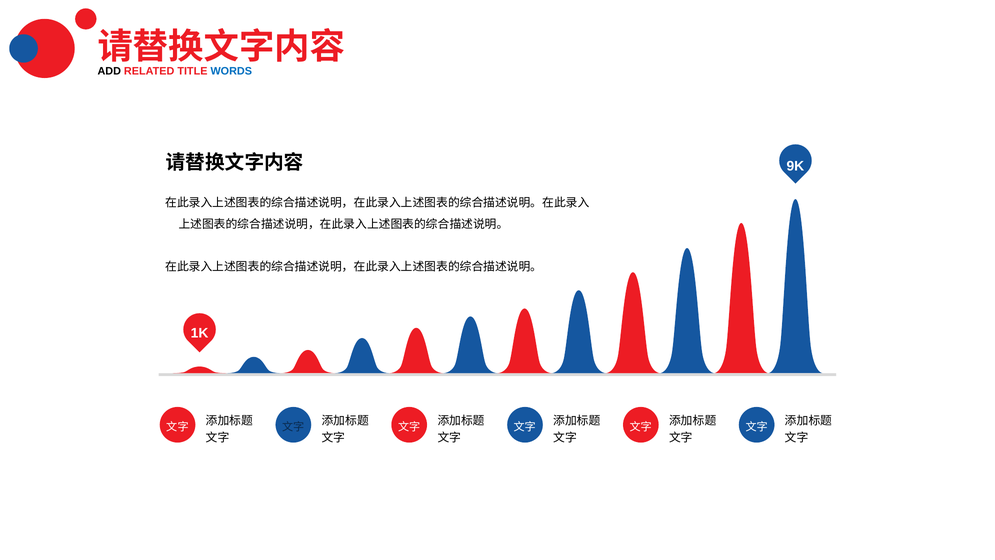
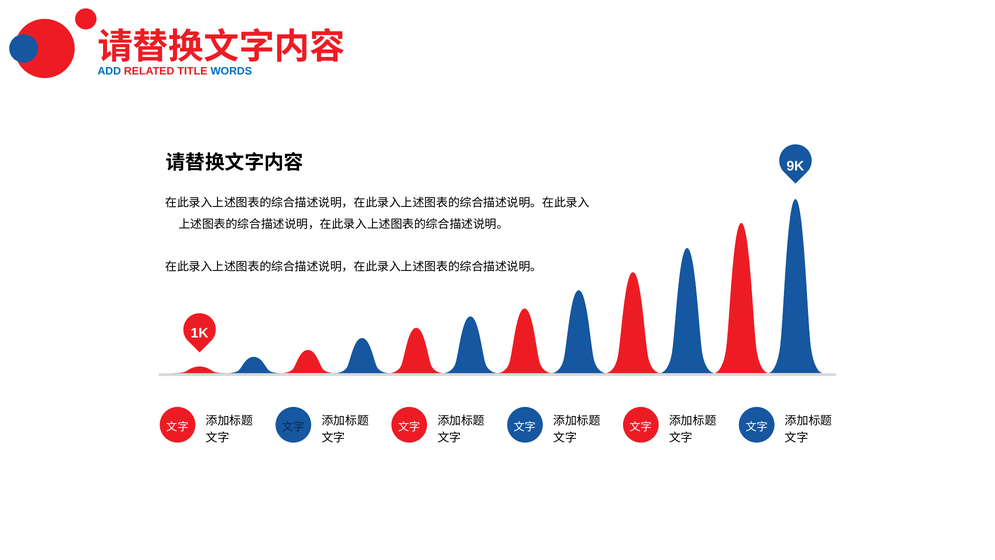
ADD colour: black -> blue (109, 71)
